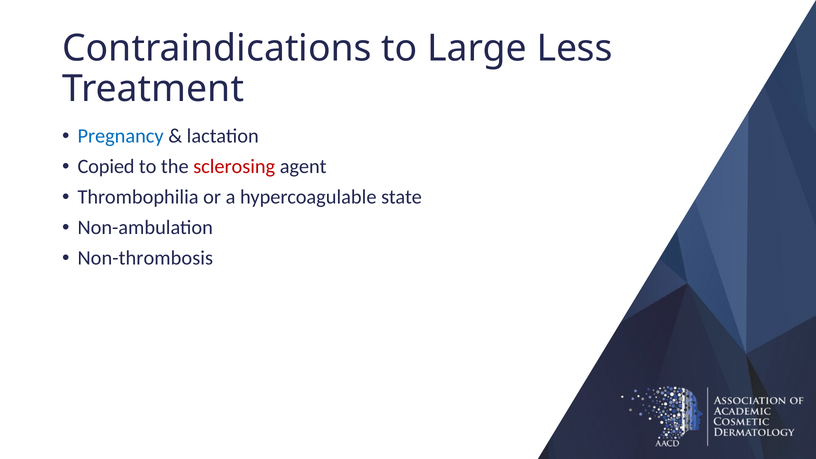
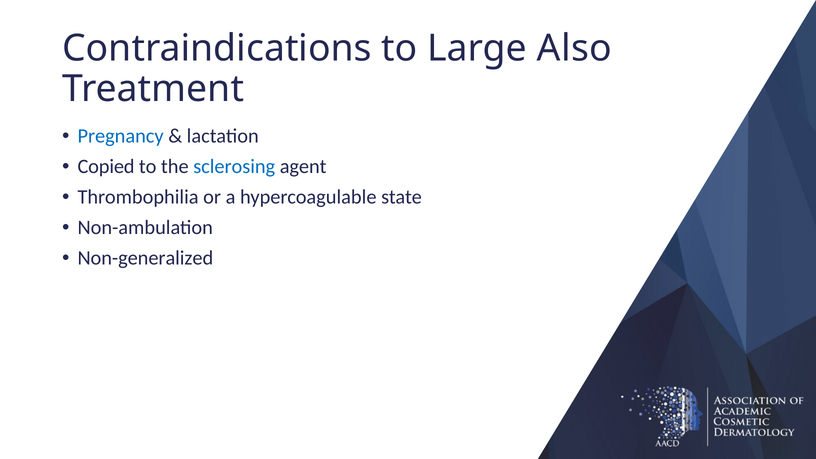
Less: Less -> Also (574, 48)
sclerosing colour: red -> blue (234, 167)
Non-thrombosis: Non-thrombosis -> Non-generalized (145, 258)
